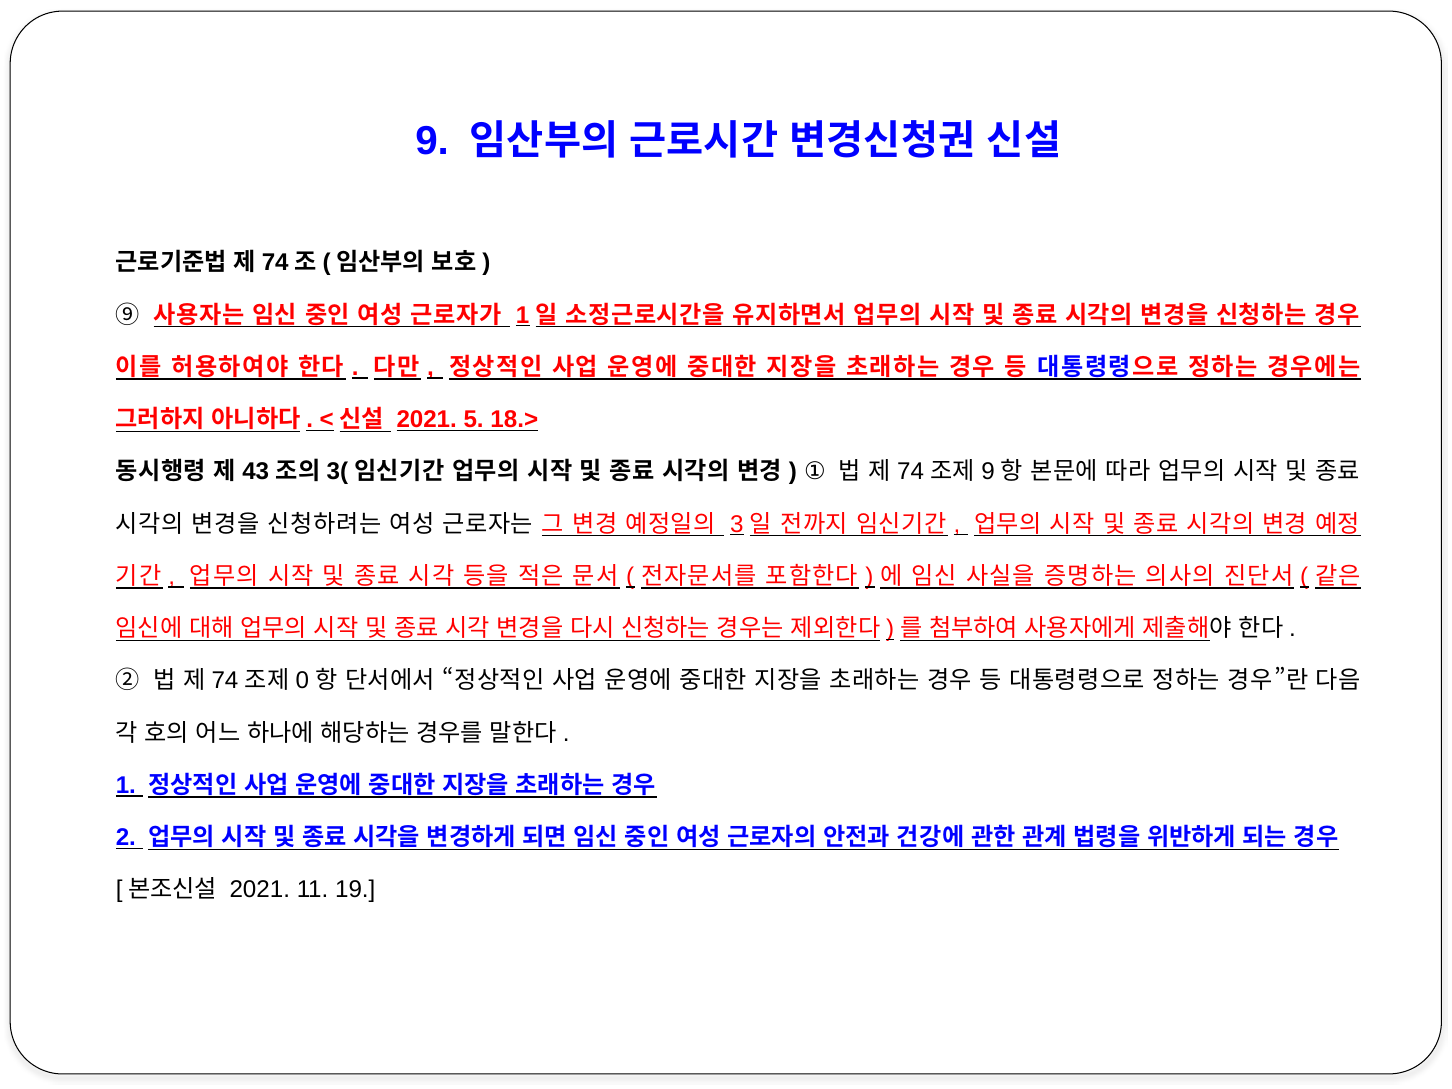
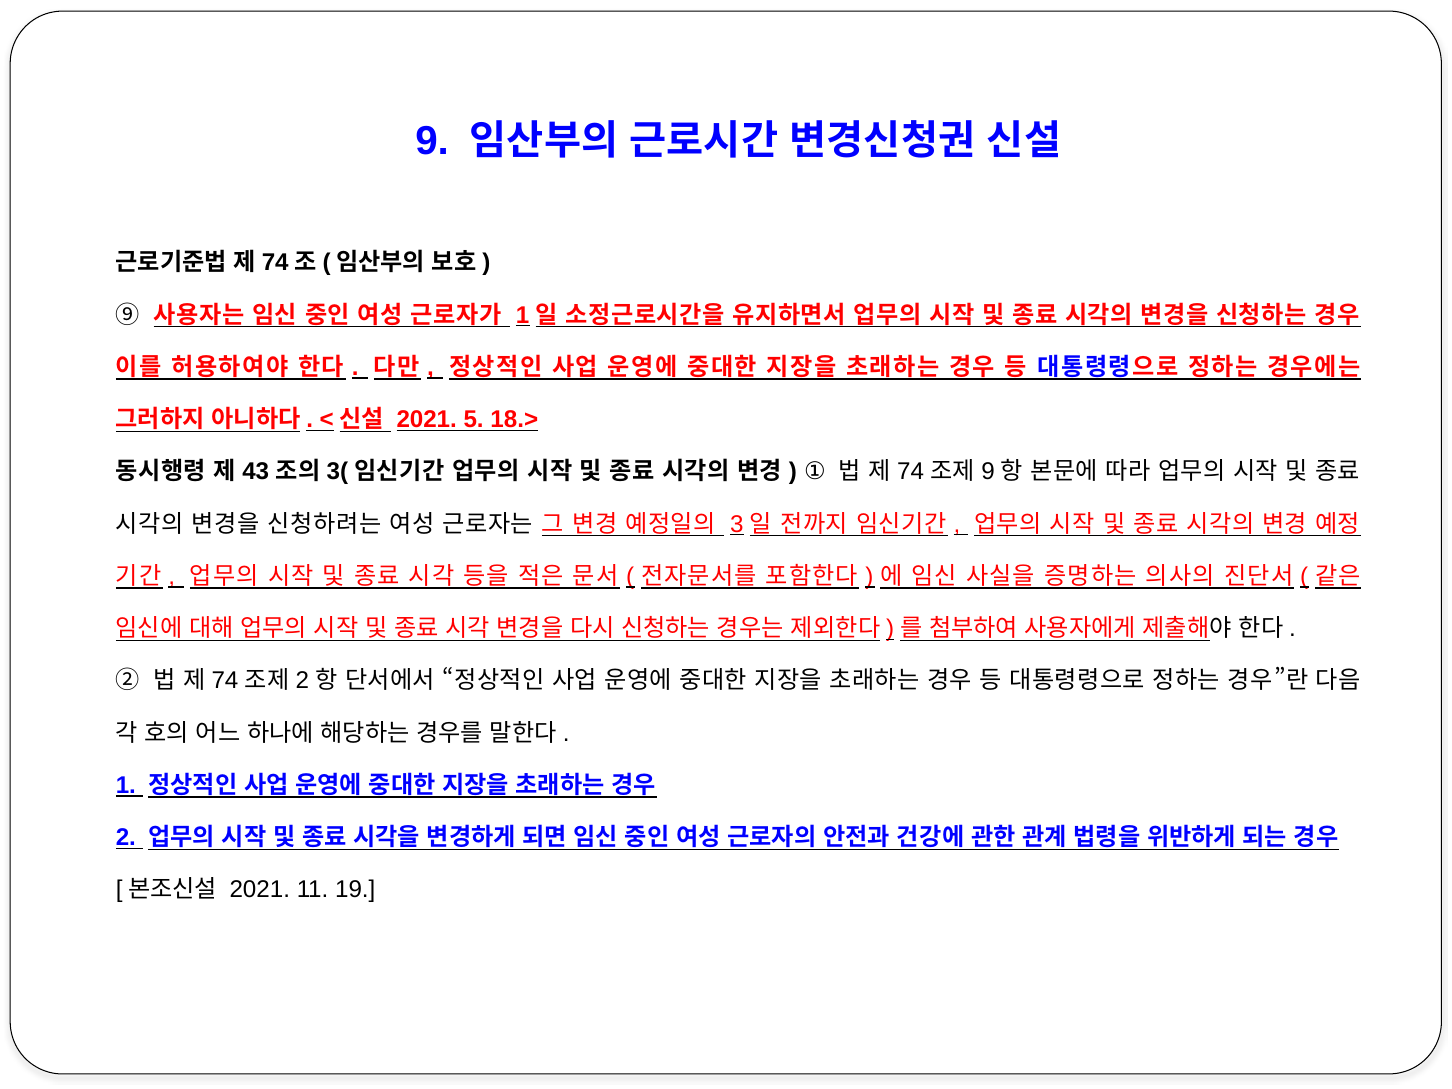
0: 0 -> 2 (302, 681)
